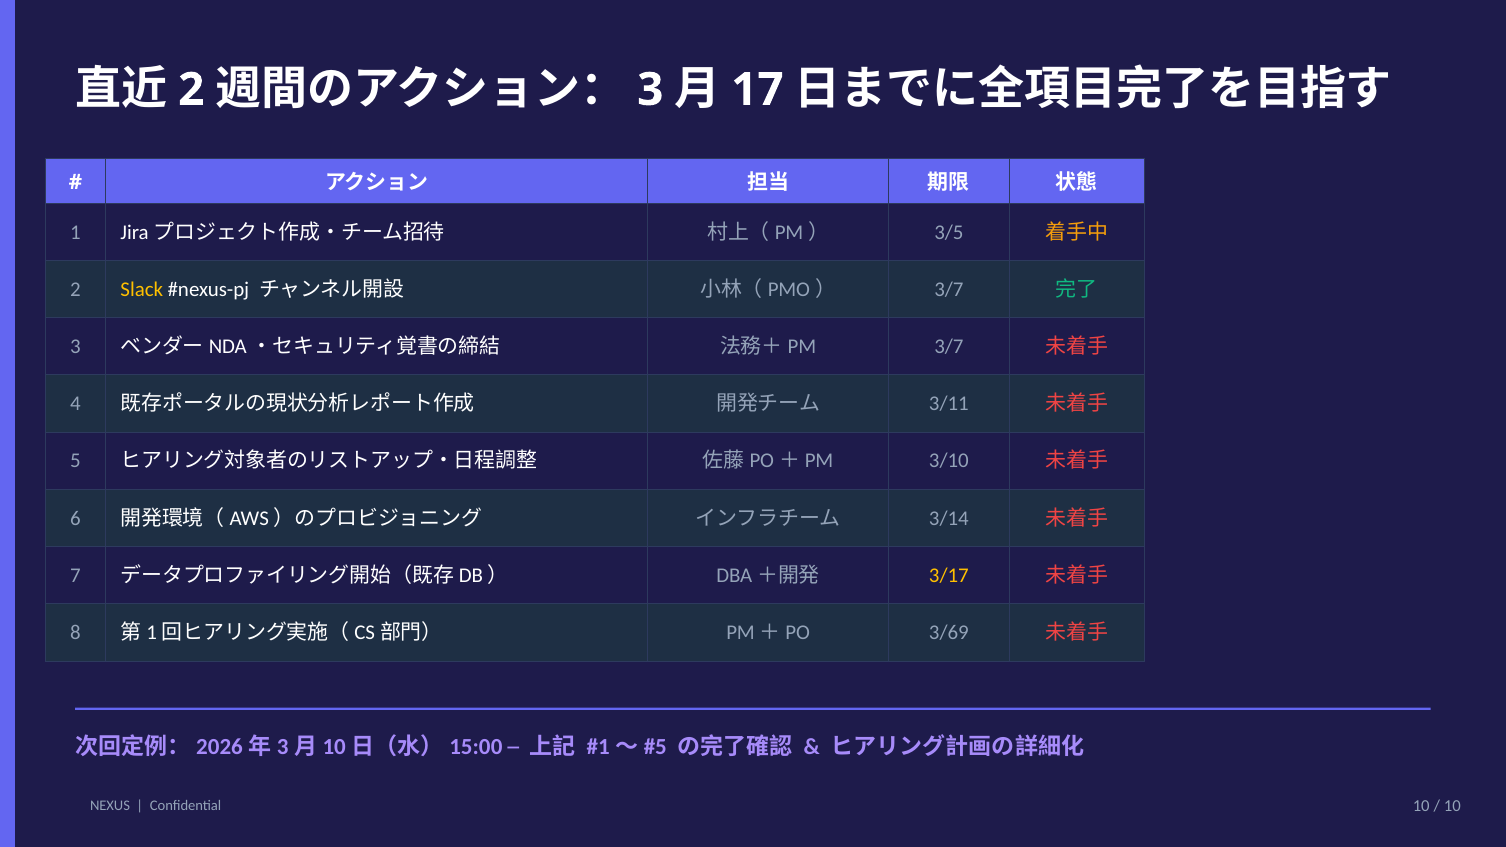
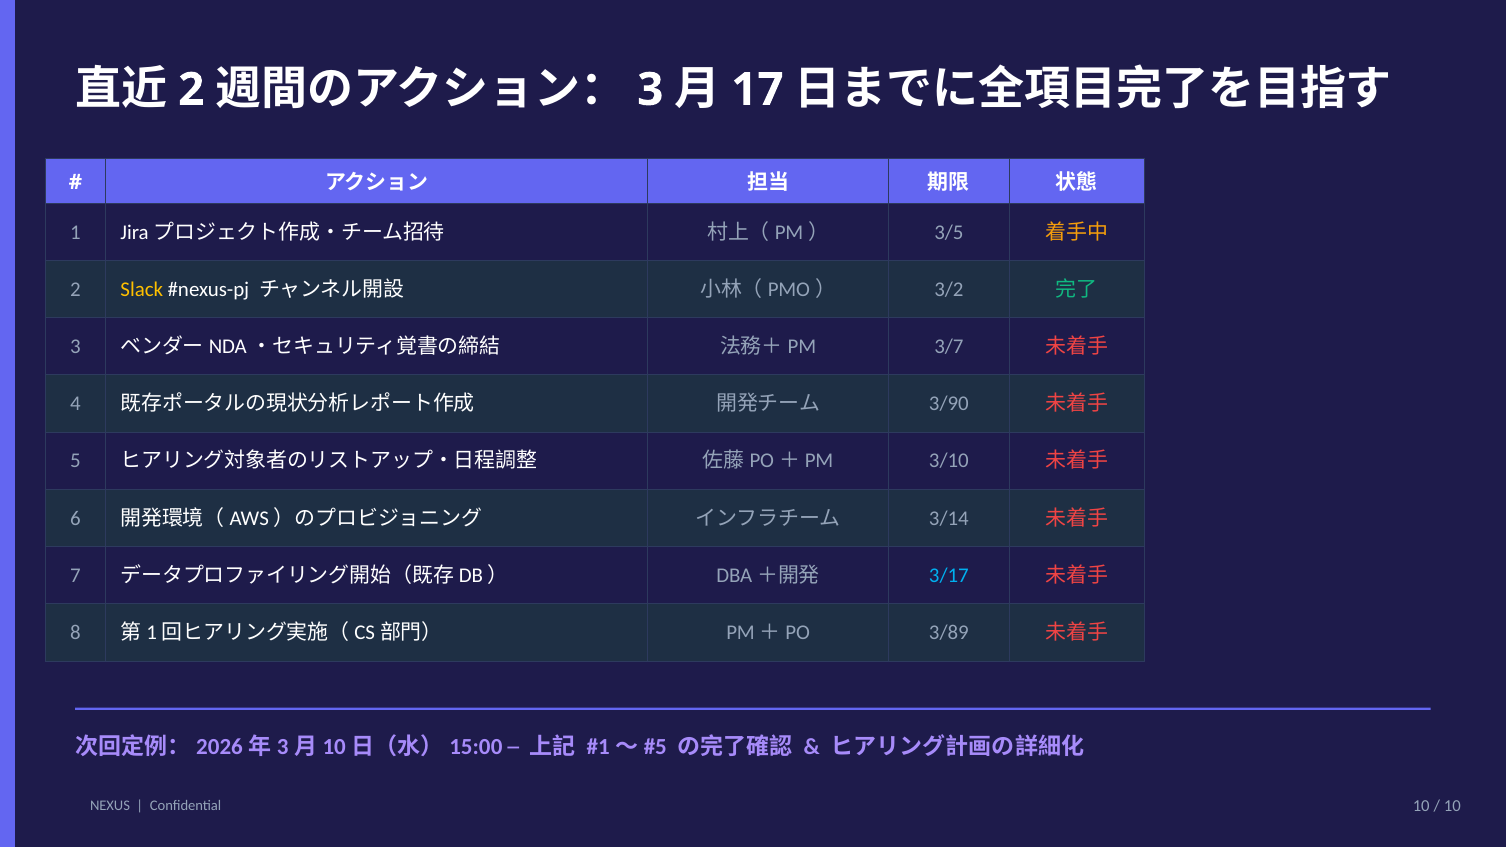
3/7: 3/7 -> 3/2 (949, 289)
3/11: 3/11 -> 3/90 (949, 404)
3/17 colour: yellow -> light blue (949, 575)
3/69: 3/69 -> 3/89 (949, 633)
